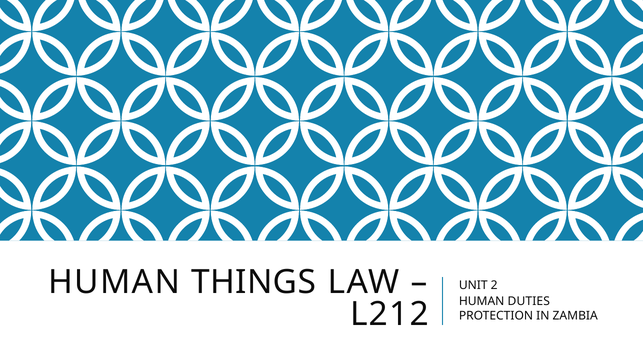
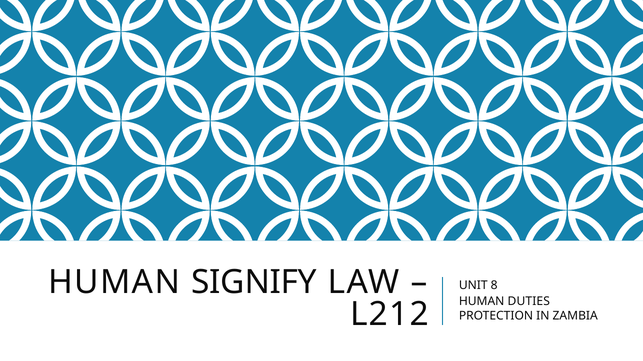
THINGS: THINGS -> SIGNIFY (254, 283)
2: 2 -> 8 (494, 286)
